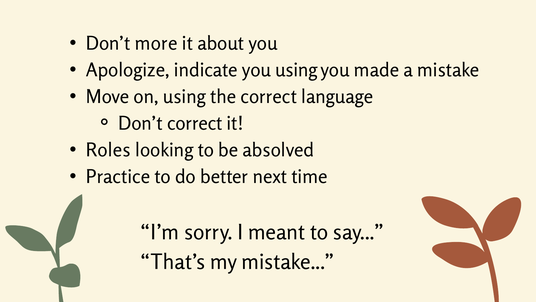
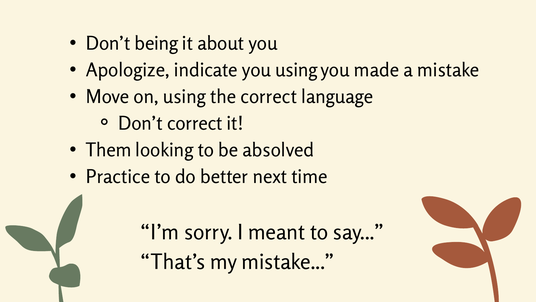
more: more -> being (156, 44)
Roles: Roles -> Them (108, 150)
